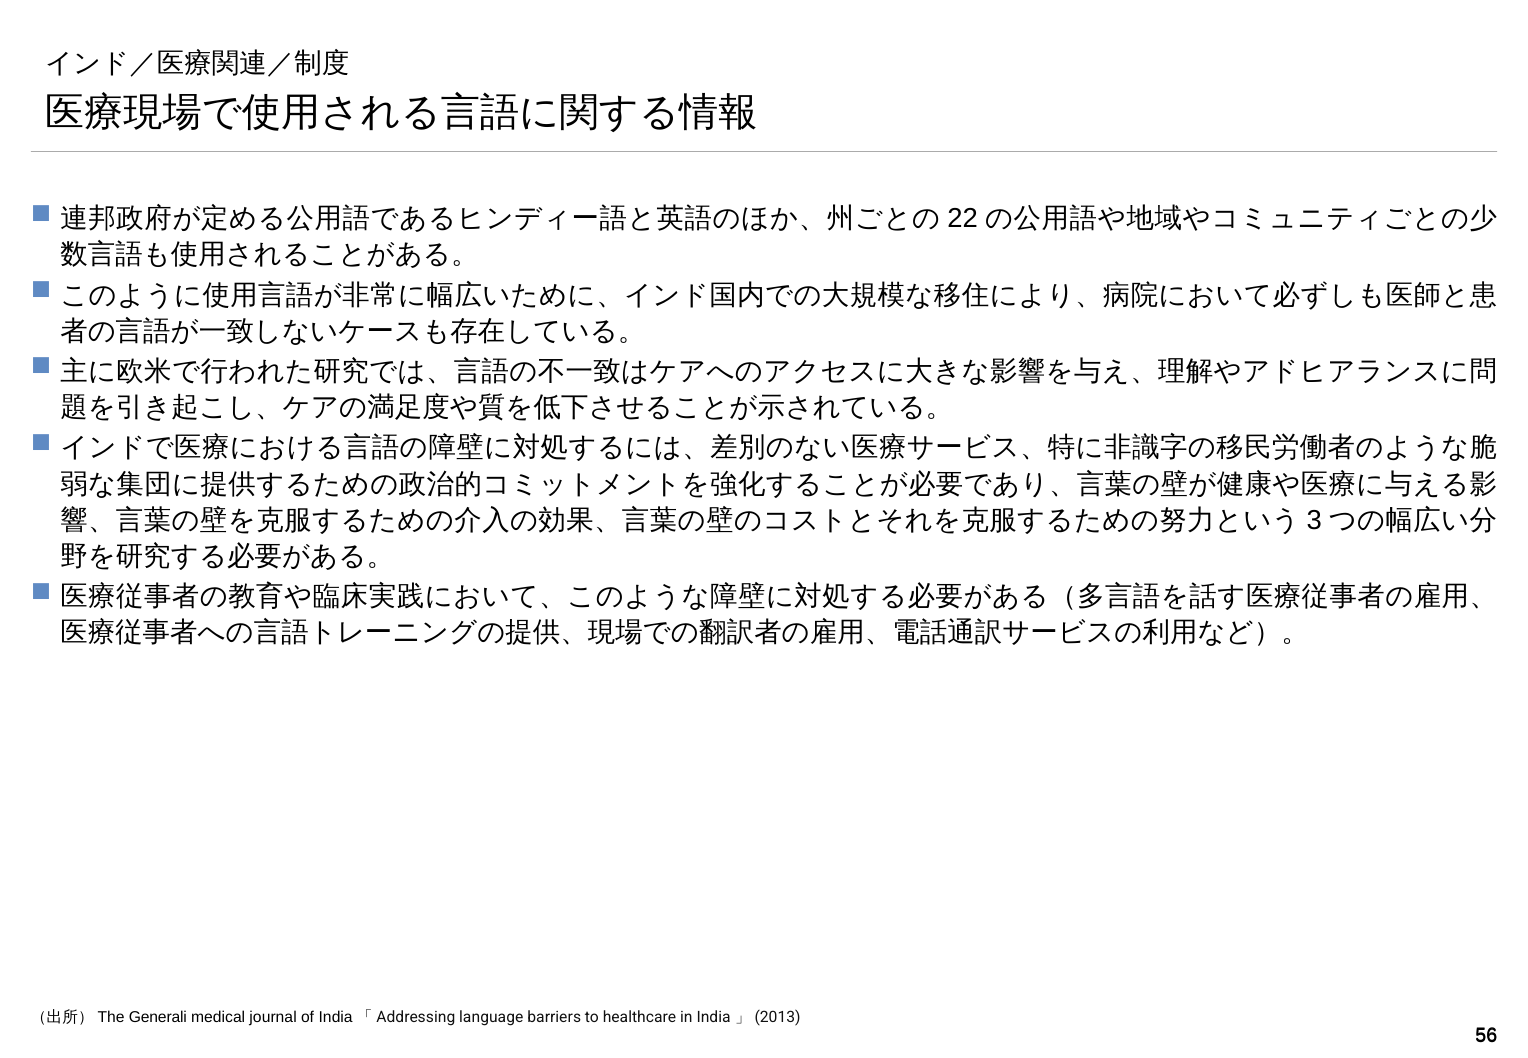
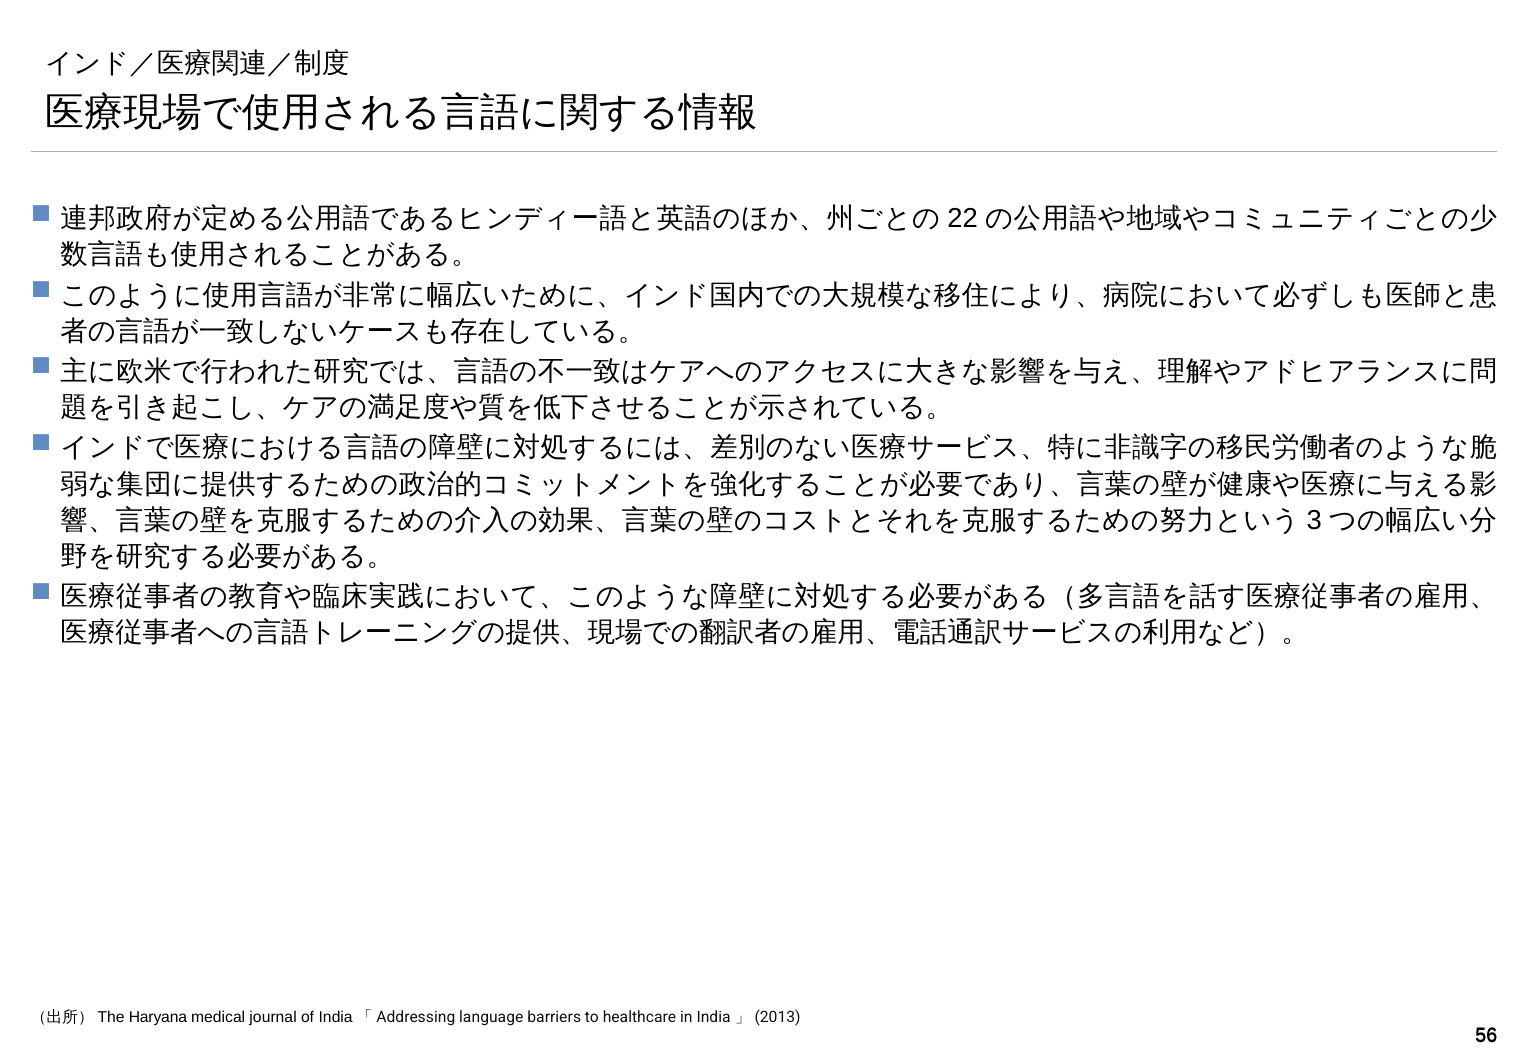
Generali: Generali -> Haryana (158, 1017)
